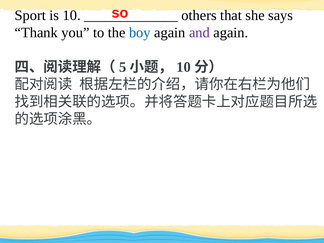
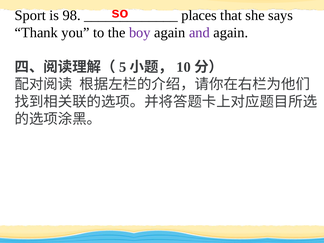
is 10: 10 -> 98 (72, 15)
others: others -> places (199, 15)
boy colour: blue -> purple (140, 33)
